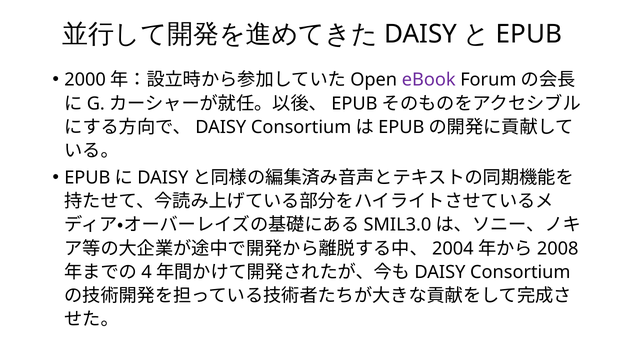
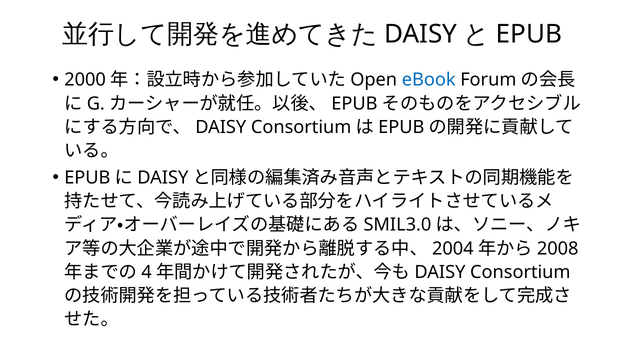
eBook colour: purple -> blue (429, 80)
